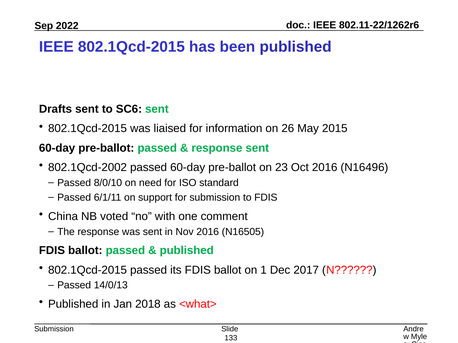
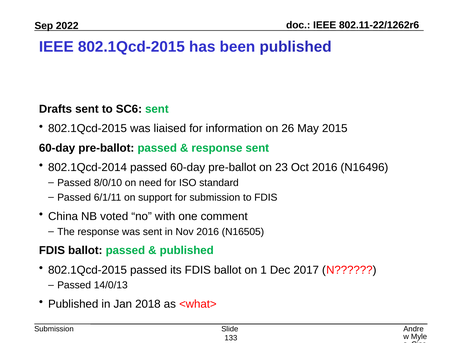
802.1Qcd-2002: 802.1Qcd-2002 -> 802.1Qcd-2014 (88, 168)
